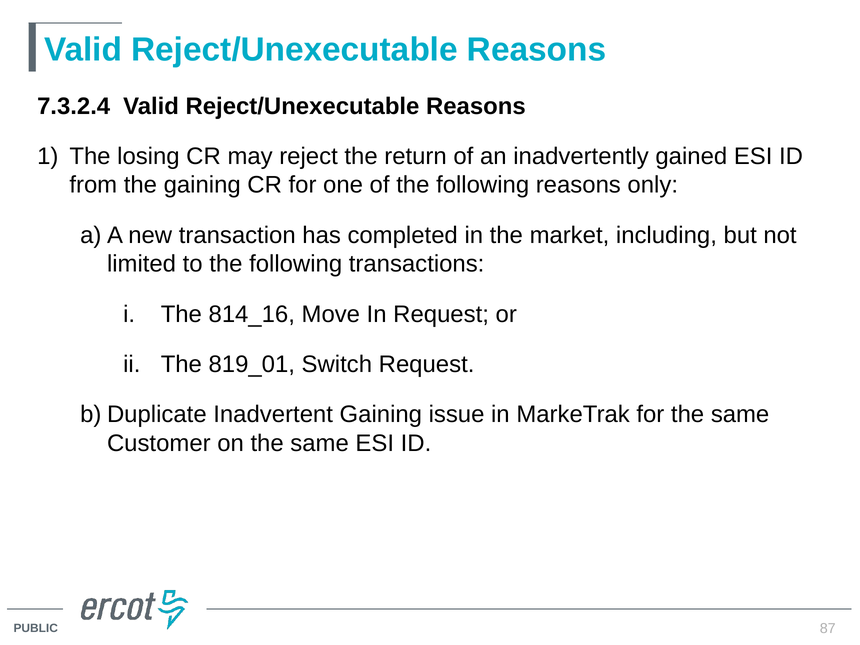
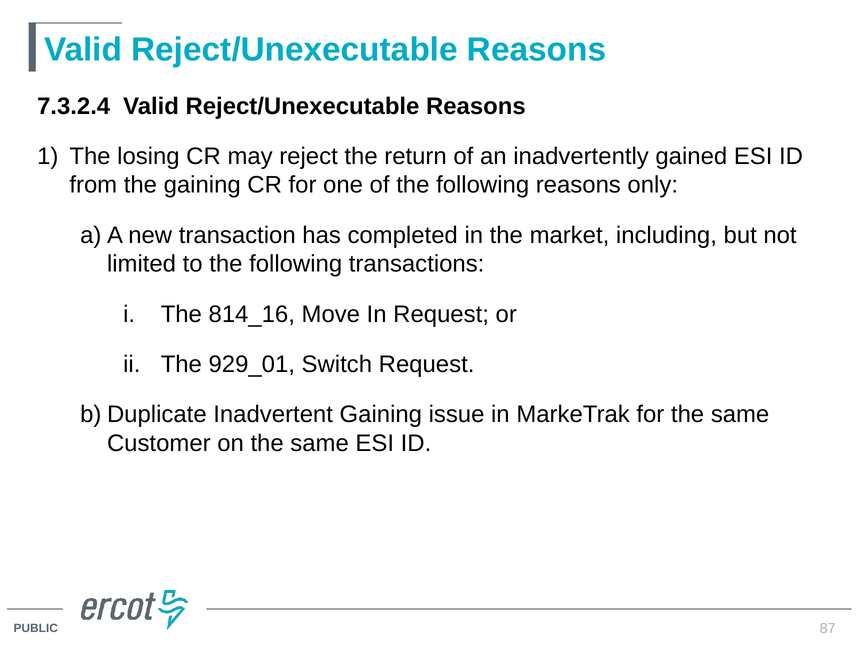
819_01: 819_01 -> 929_01 (252, 364)
